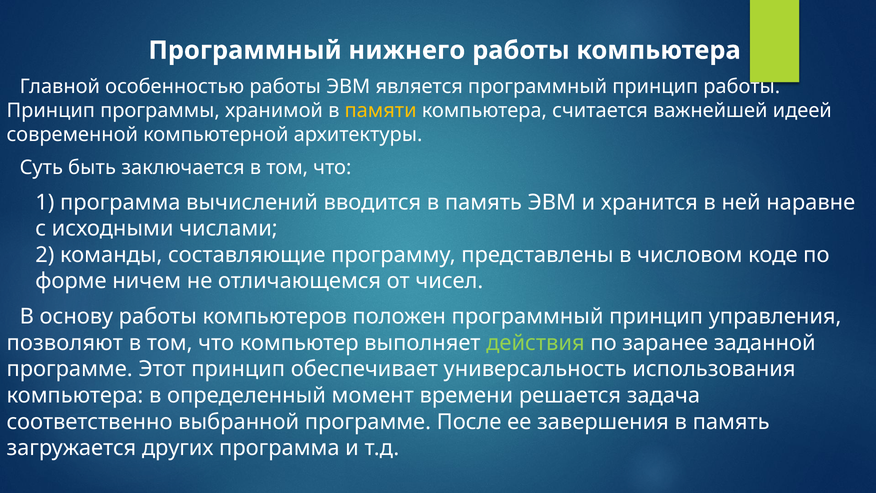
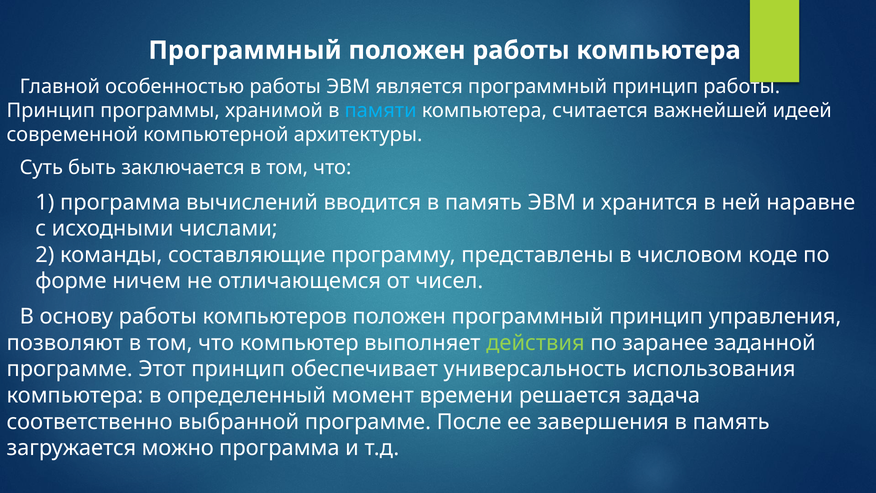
Программный нижнего: нижнего -> положен (407, 50)
памяти colour: yellow -> light blue (381, 110)
других: других -> можно (178, 448)
